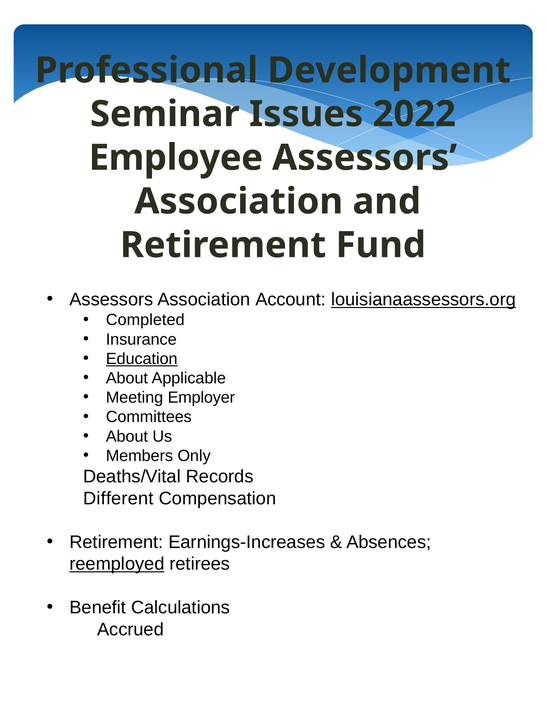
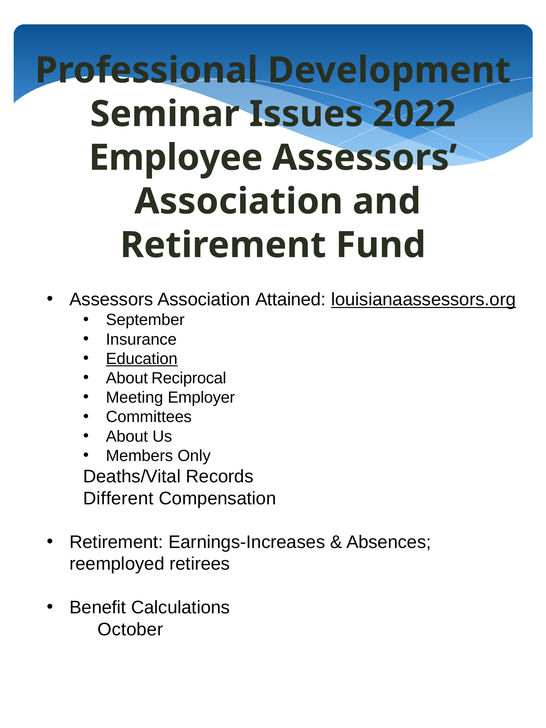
Account: Account -> Attained (291, 299)
Completed: Completed -> September (145, 320)
Applicable: Applicable -> Reciprocal (189, 378)
reemployed underline: present -> none (117, 564)
Accrued: Accrued -> October (130, 629)
